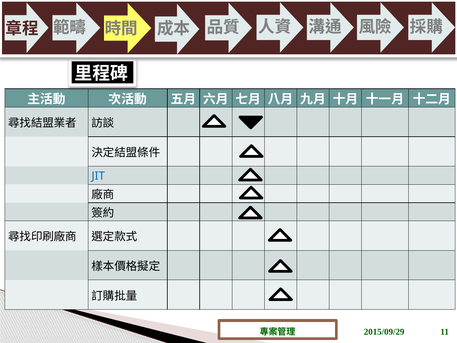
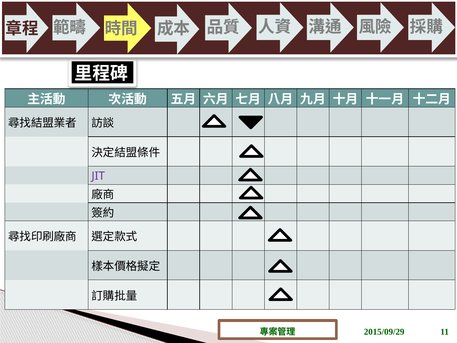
JIT colour: blue -> purple (98, 176)
